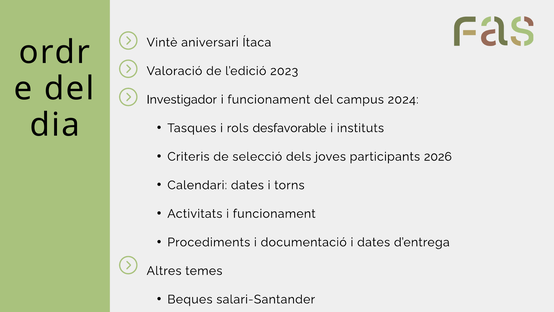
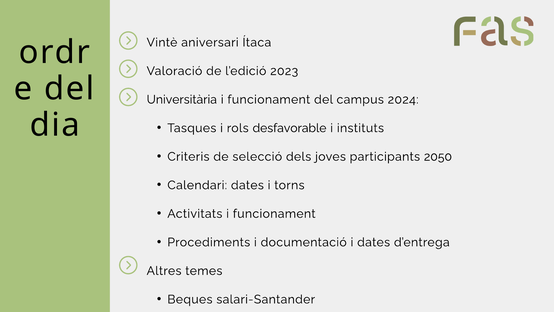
Investigador: Investigador -> Universitària (182, 99)
2026: 2026 -> 2050 (438, 156)
